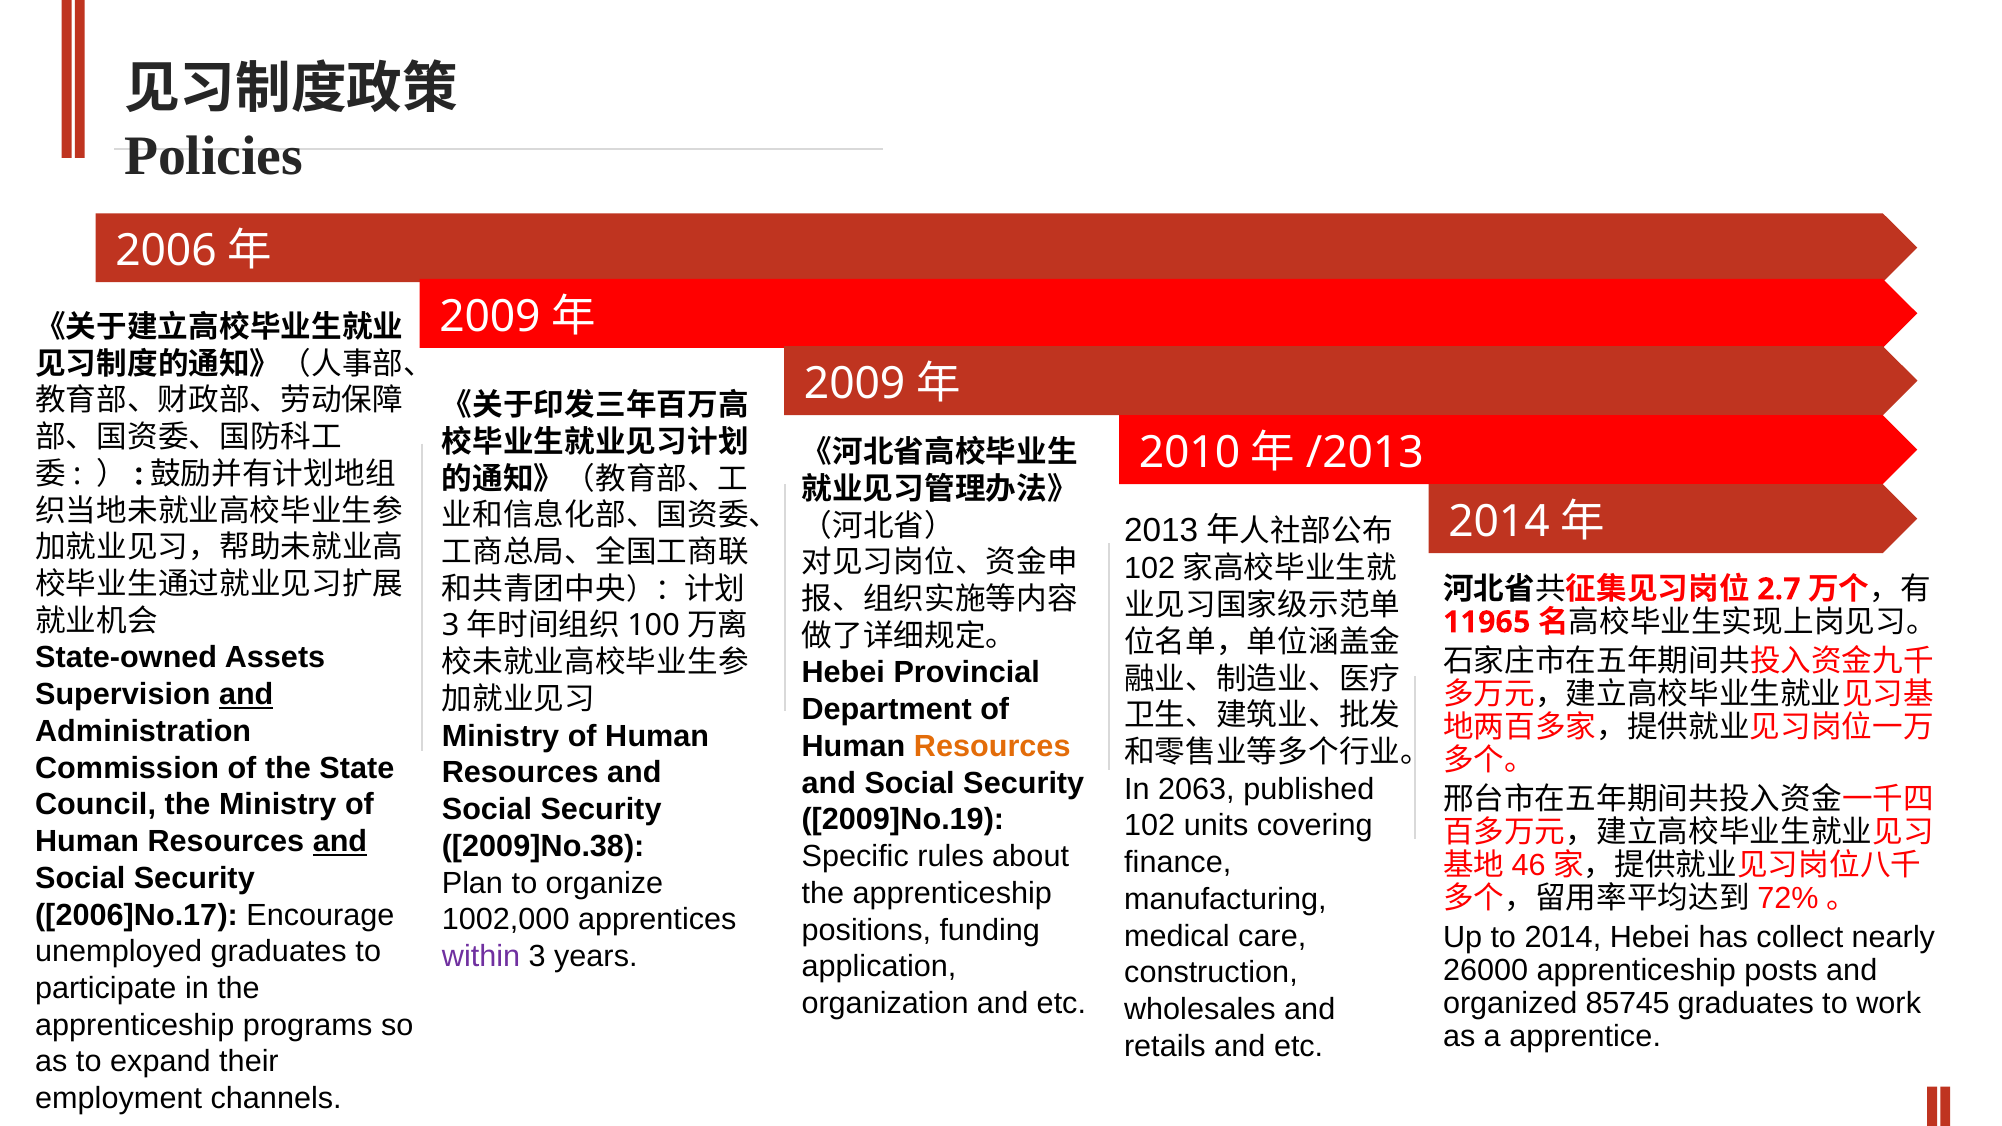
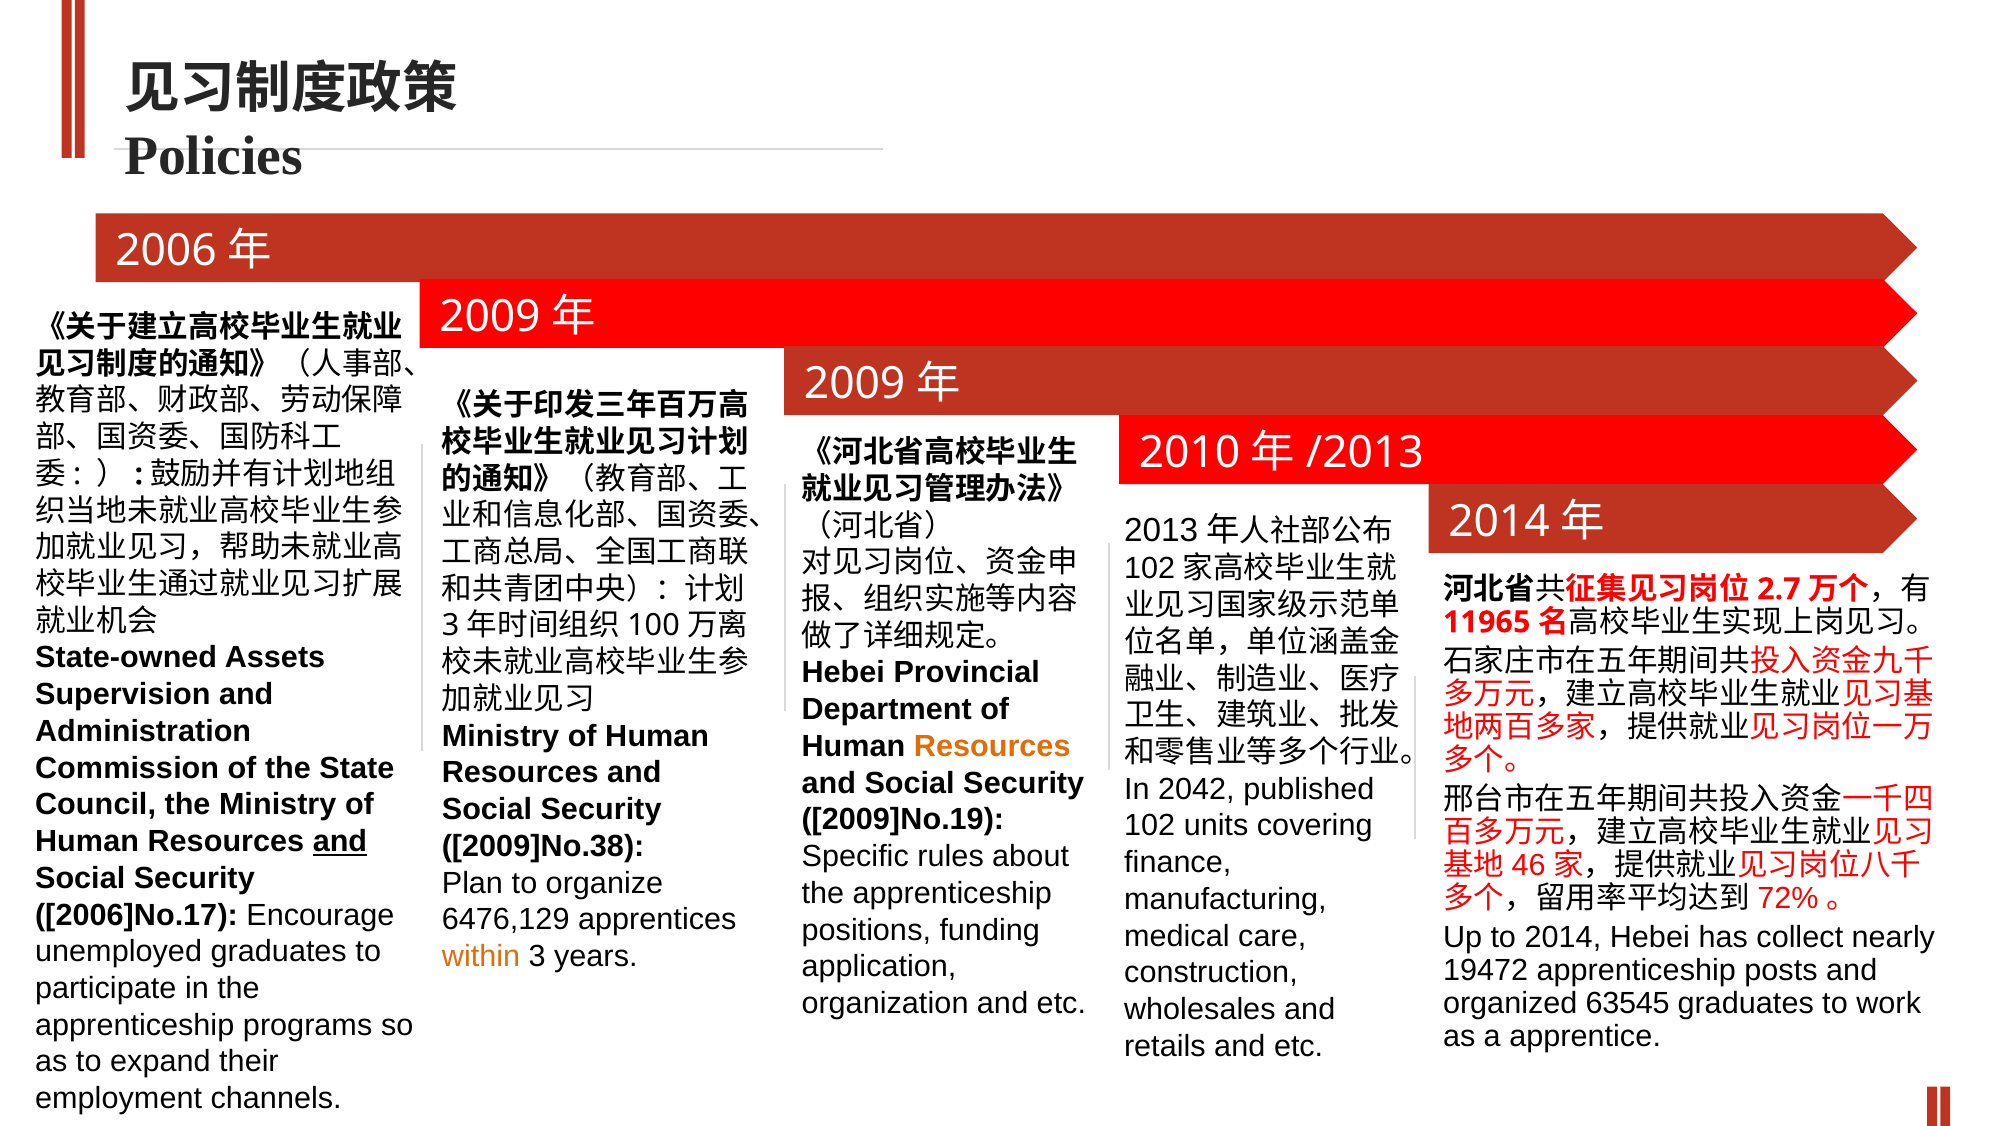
and underline: present -> none (246, 695)
2063: 2063 -> 2042 (1196, 789)
1002,000: 1002,000 -> 6476,129 (506, 920)
within colour: purple -> orange (481, 957)
26000: 26000 -> 19472 (1486, 971)
85745: 85745 -> 63545 (1628, 1004)
